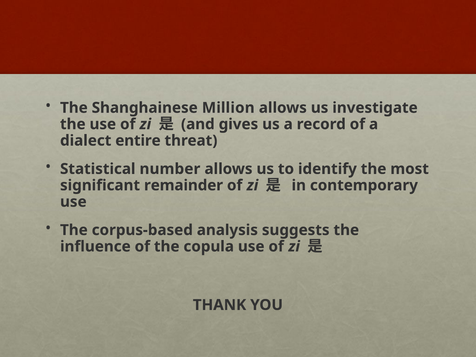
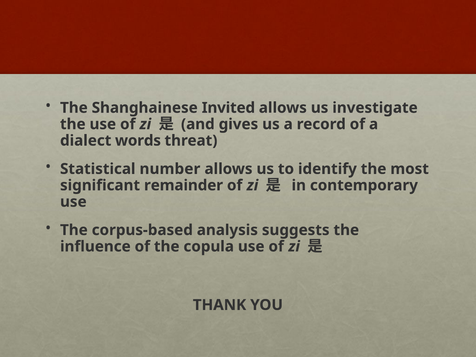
Million: Million -> Invited (228, 108)
entire: entire -> words (138, 141)
